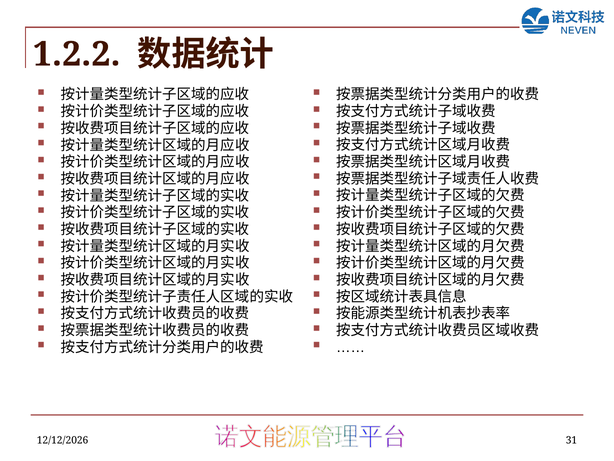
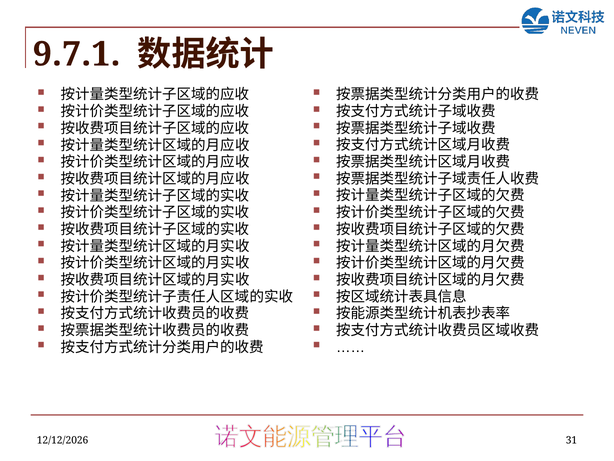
1.2.2: 1.2.2 -> 9.7.1 (77, 54)
